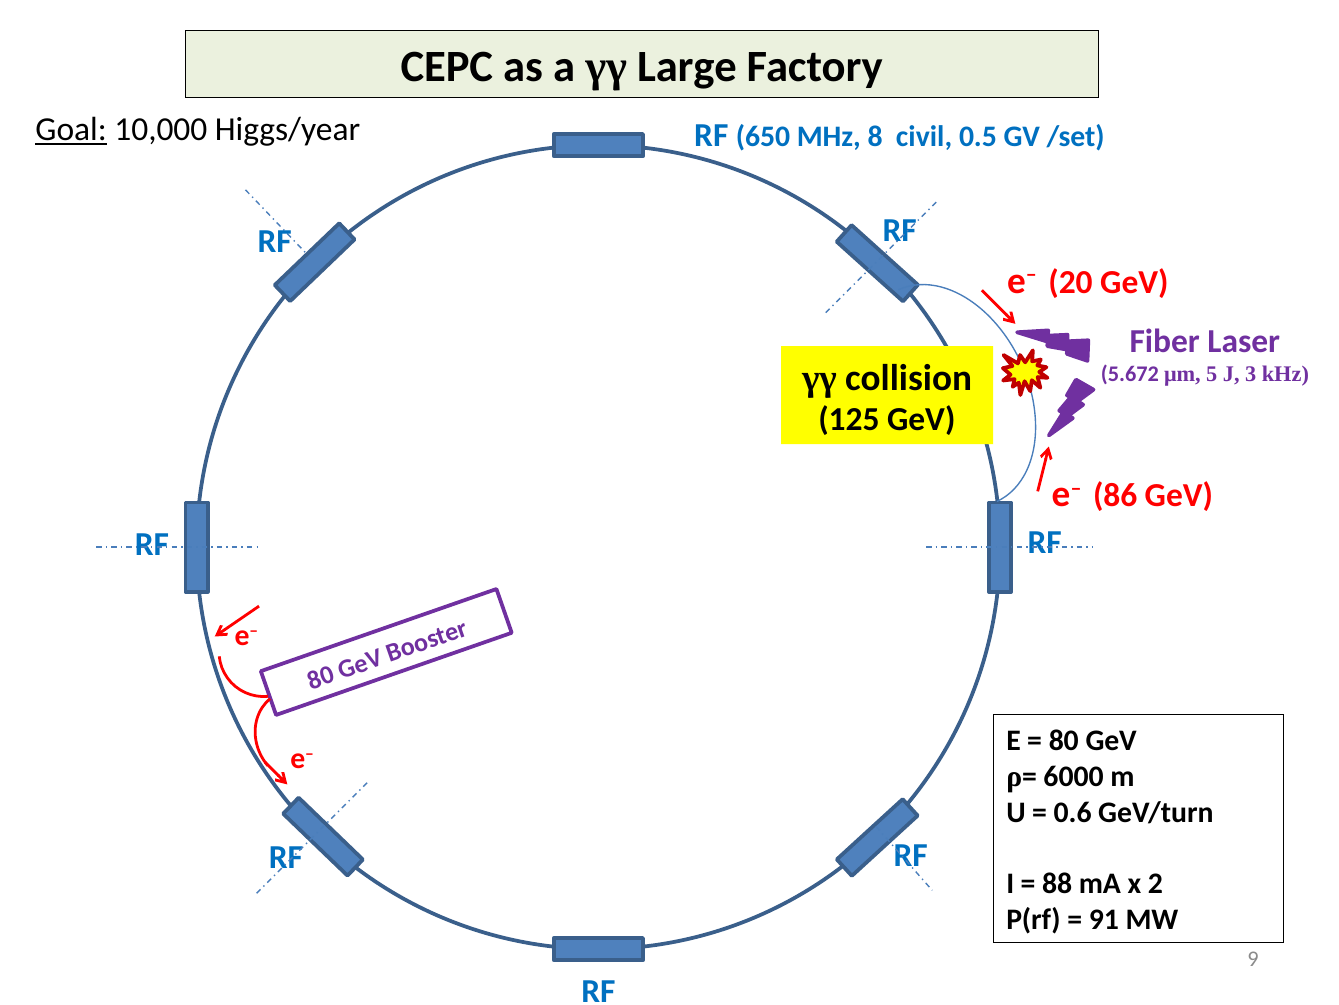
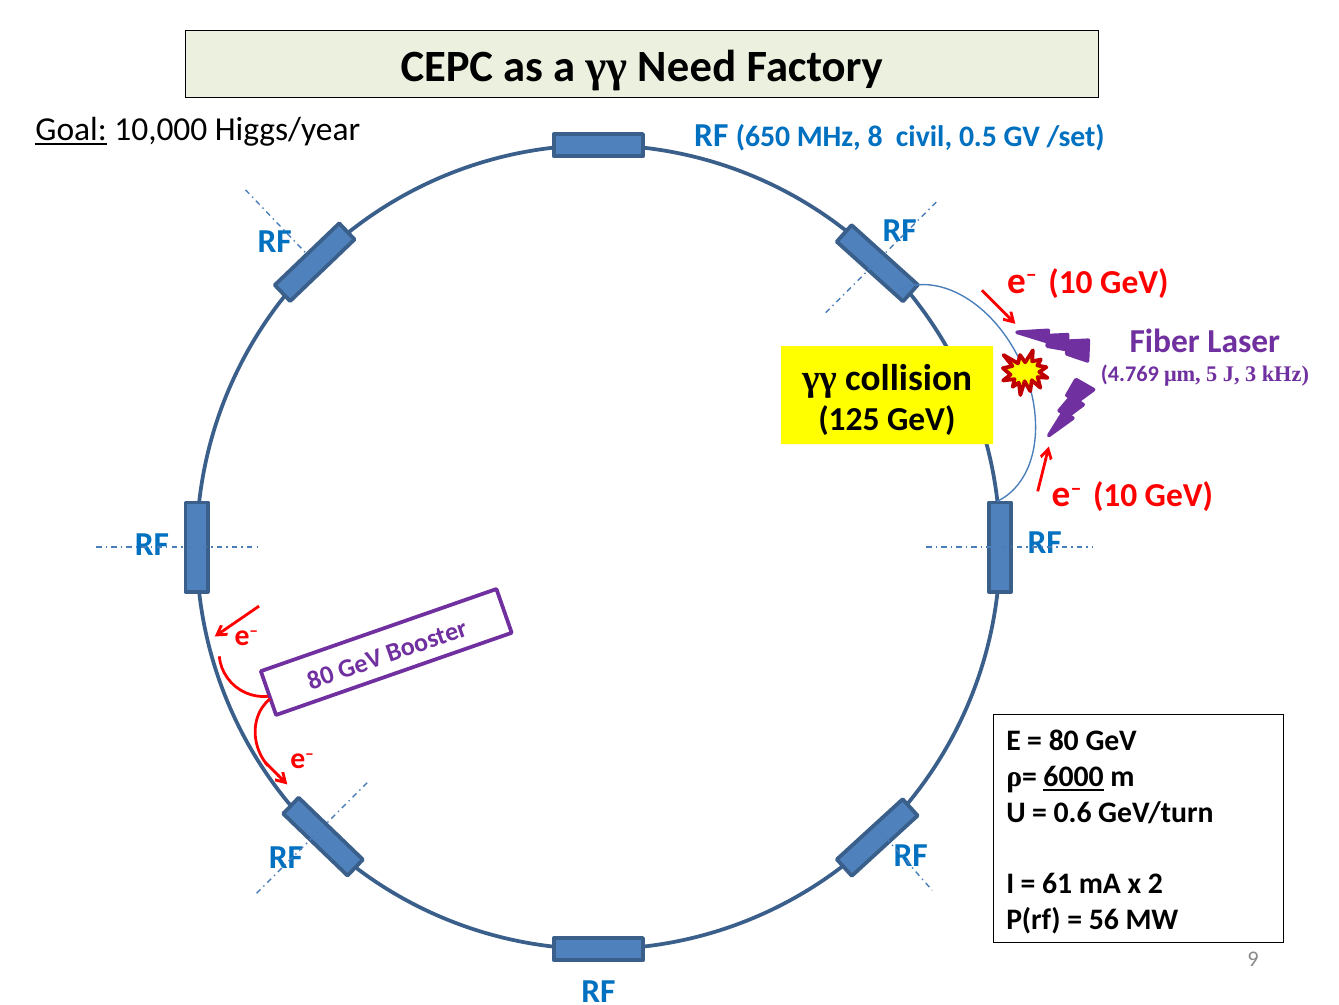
Large: Large -> Need (687, 67)
20: 20 -> 10 (1071, 282)
5.672: 5.672 -> 4.769 (1130, 374)
86: 86 -> 10 (1115, 495)
6000 underline: none -> present (1074, 776)
88: 88 -> 61 (1057, 883)
91: 91 -> 56 (1104, 919)
